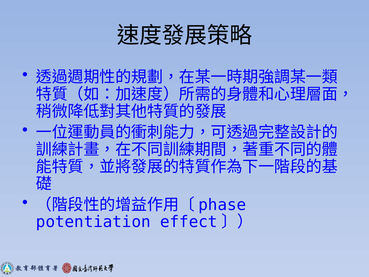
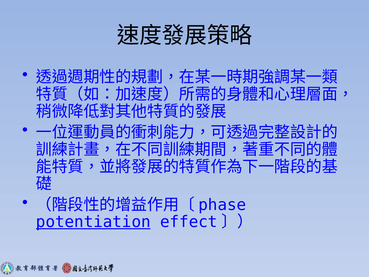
potentiation underline: none -> present (93, 222)
